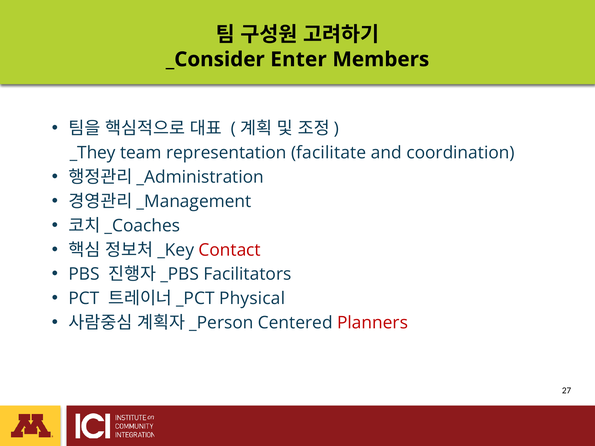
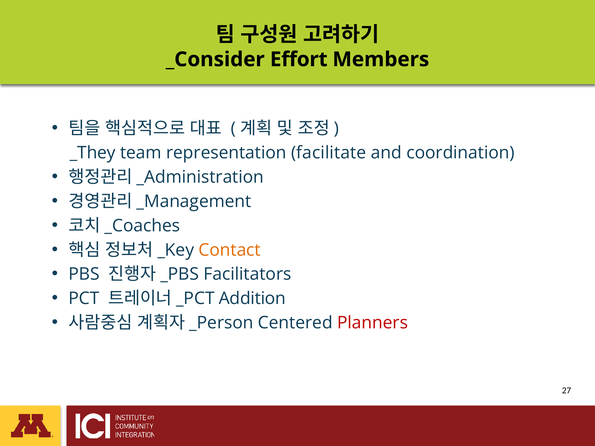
Enter: Enter -> Effort (299, 59)
Contact colour: red -> orange (230, 250)
Physical: Physical -> Addition (252, 299)
